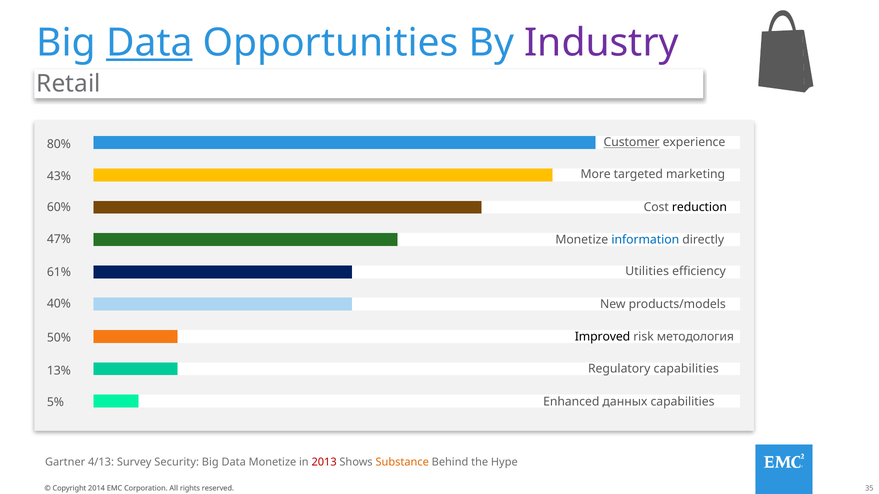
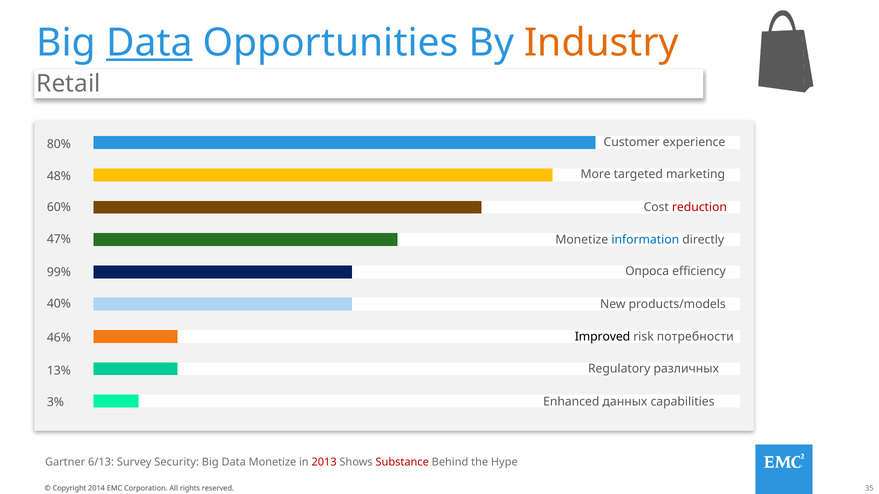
Industry colour: purple -> orange (601, 43)
Customer underline: present -> none (632, 143)
43%: 43% -> 48% (59, 176)
reduction colour: black -> red (699, 208)
Utilities: Utilities -> Опроса (647, 271)
61%: 61% -> 99% (59, 272)
методология: методология -> потребности (695, 337)
50%: 50% -> 46% (59, 338)
Regulatory capabilities: capabilities -> различных (686, 369)
5%: 5% -> 3% (55, 403)
4/13: 4/13 -> 6/13 (101, 463)
Substance colour: orange -> red (402, 463)
